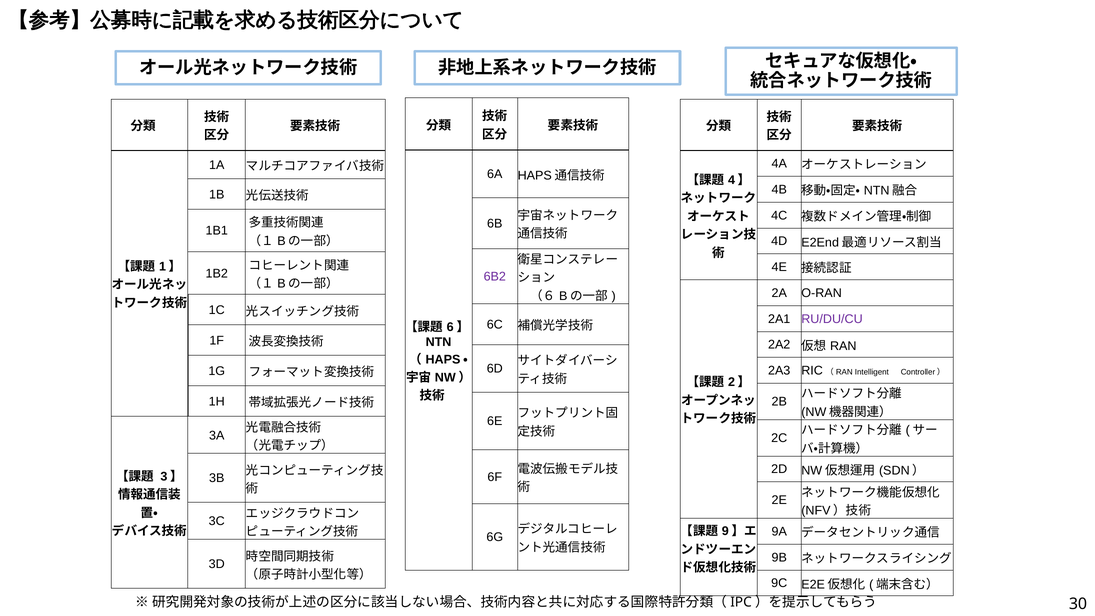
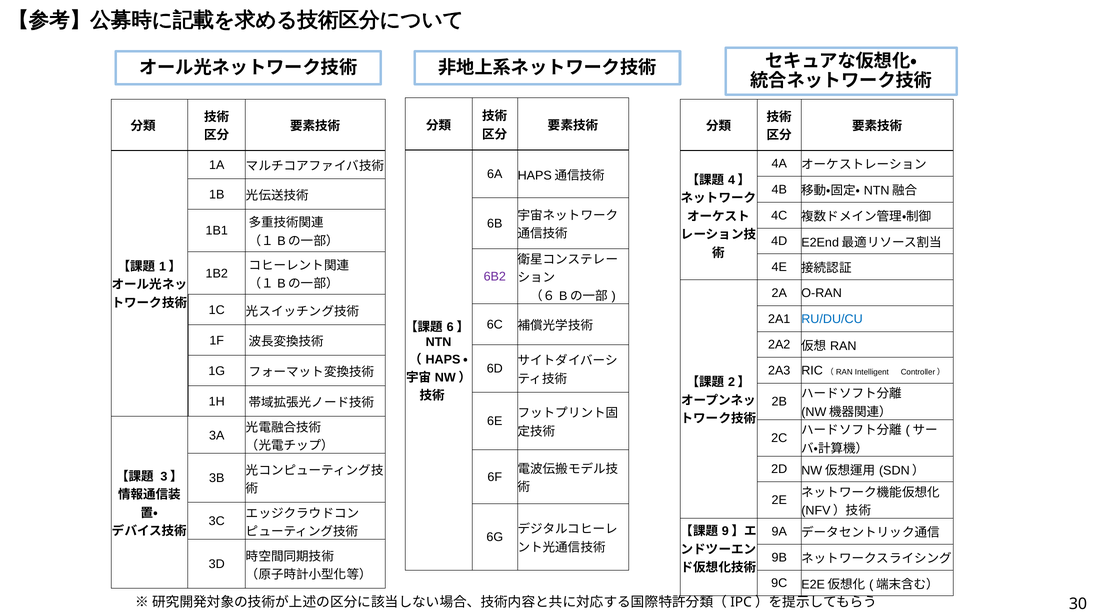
RU/DU/CU colour: purple -> blue (832, 319)
